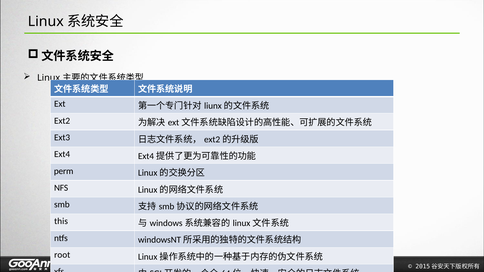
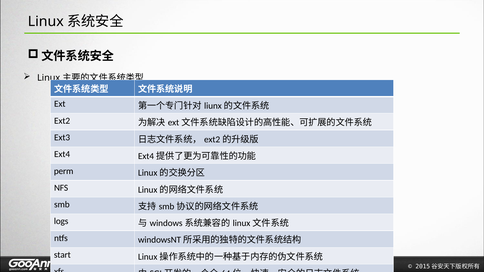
this: this -> logs (61, 222)
root: root -> start (62, 255)
